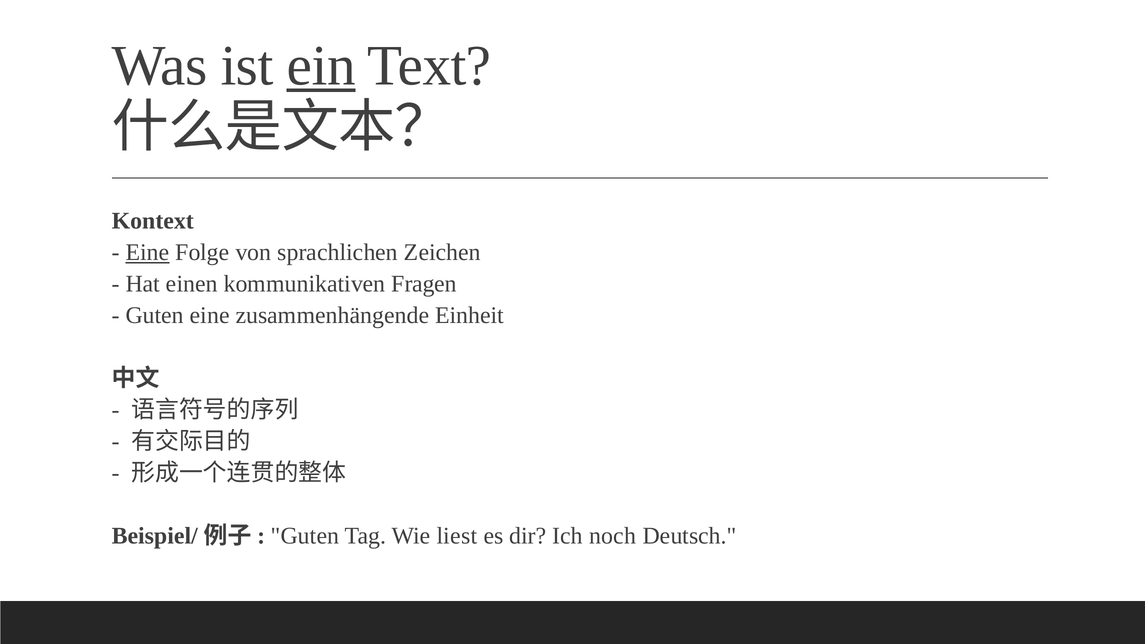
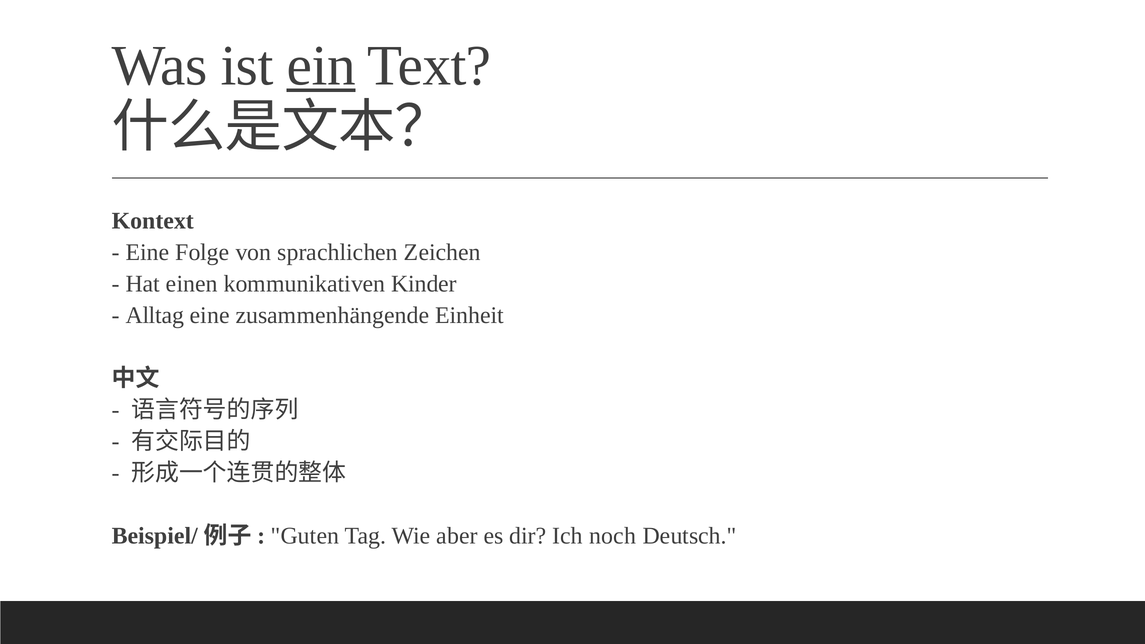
Eine underline: present -> none (147, 253)
Fragen: Fragen -> Kinder (424, 284)
Guten: Guten -> Alltag (155, 316)
liest: liest -> aber (457, 536)
